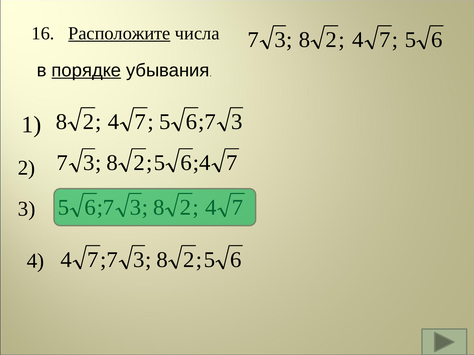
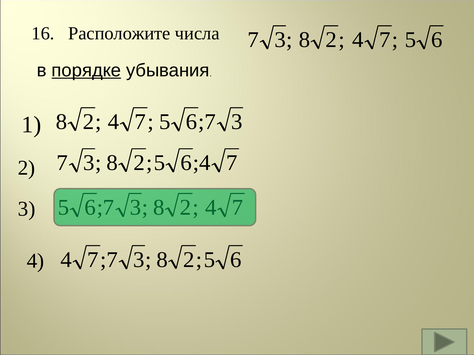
Расположите underline: present -> none (119, 33)
